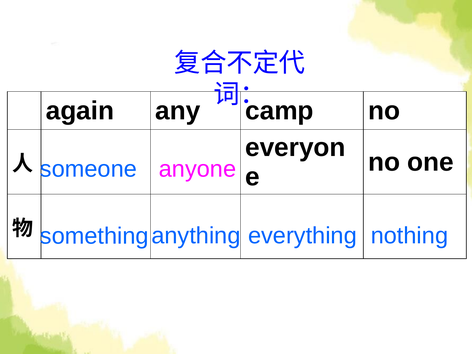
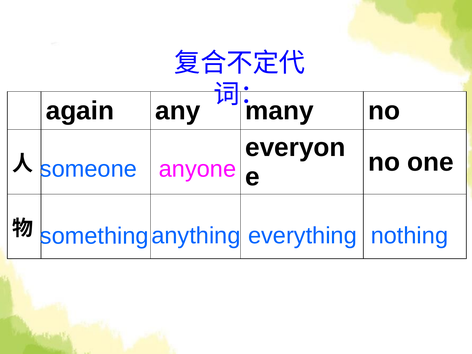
camp: camp -> many (279, 111)
